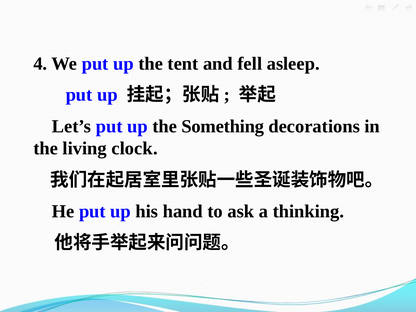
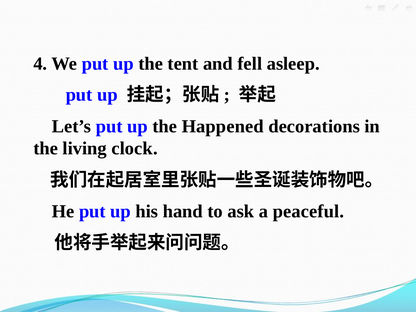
Something: Something -> Happened (223, 126)
thinking: thinking -> peaceful (308, 211)
